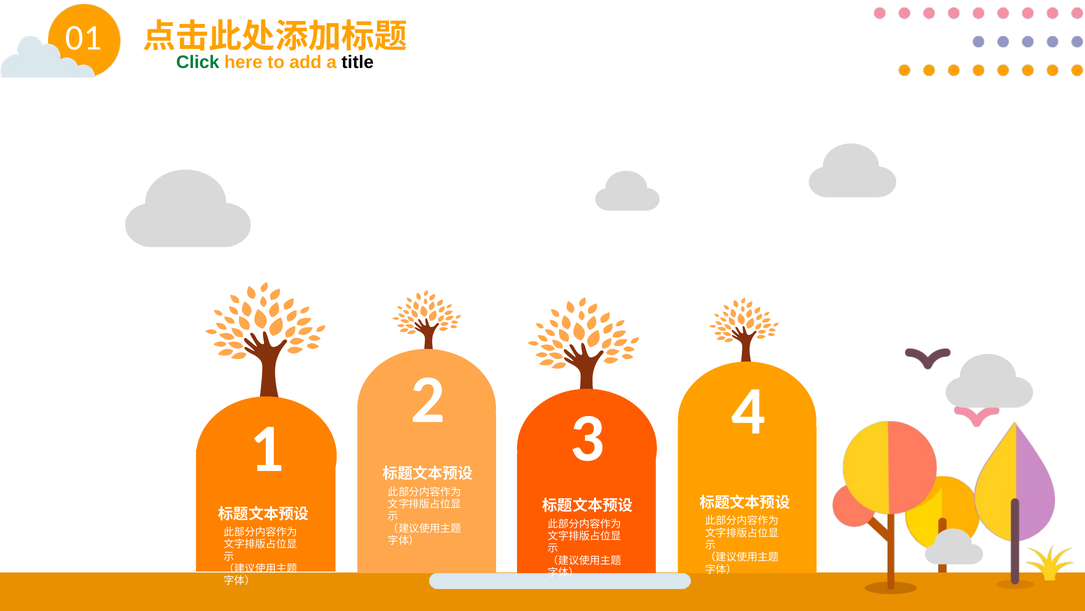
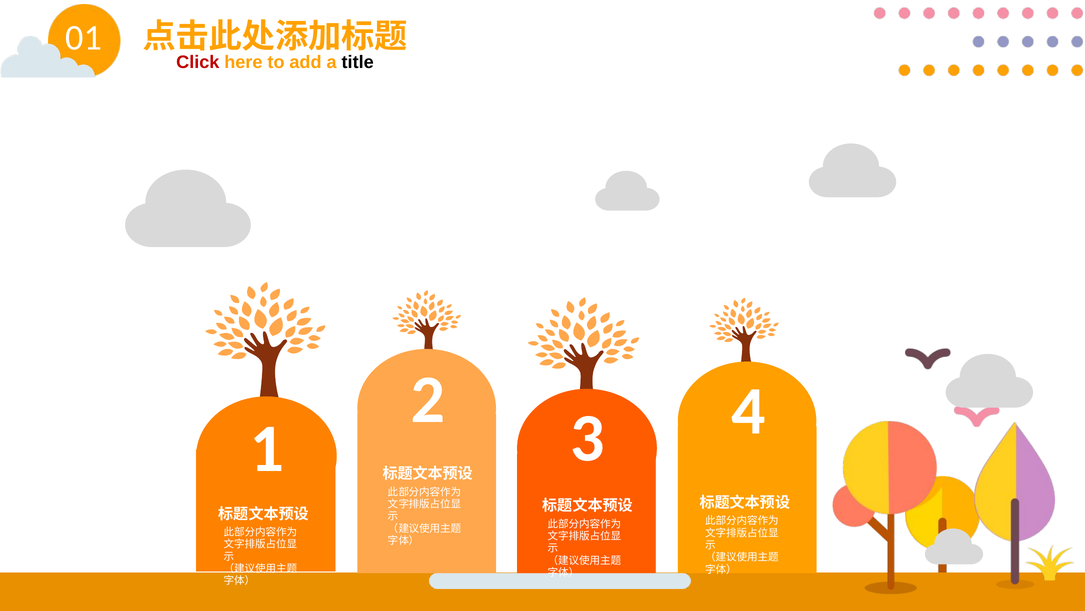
Click colour: green -> red (198, 62)
